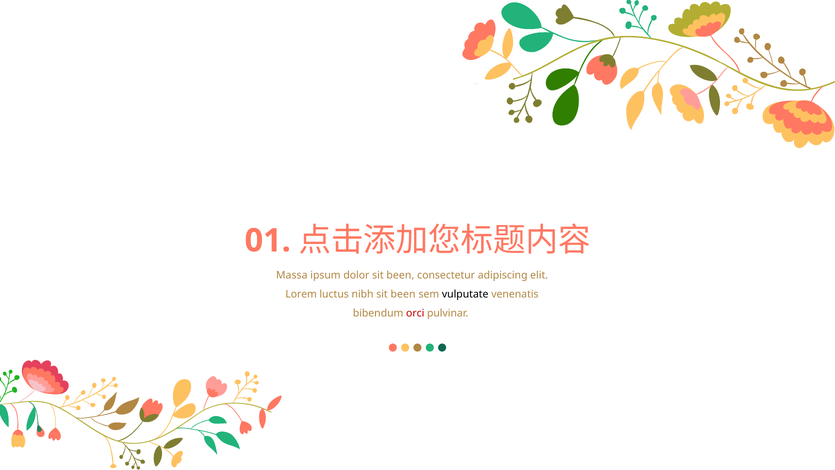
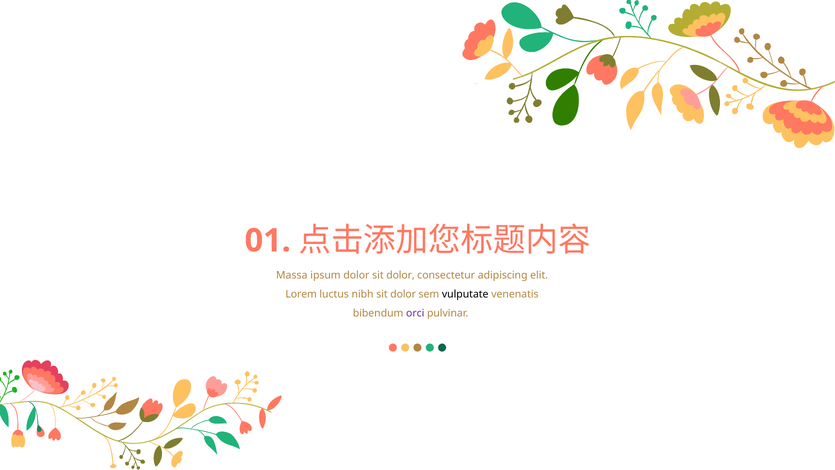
dolor sit been: been -> dolor (401, 275)
nibh sit been: been -> dolor (403, 294)
orci colour: red -> purple (415, 313)
